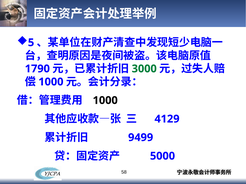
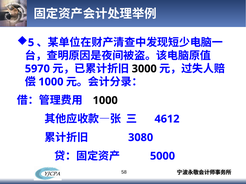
1790: 1790 -> 5970 (37, 69)
3000 colour: green -> black (144, 69)
4129: 4129 -> 4612 (167, 119)
9499: 9499 -> 3080 (141, 138)
